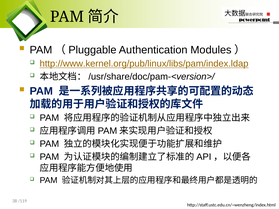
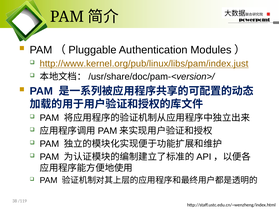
http://www.kernel.org/pub/linux/libs/pam/index.ldap: http://www.kernel.org/pub/linux/libs/pam/index.ldap -> http://www.kernel.org/pub/linux/libs/pam/index.just (144, 64)
